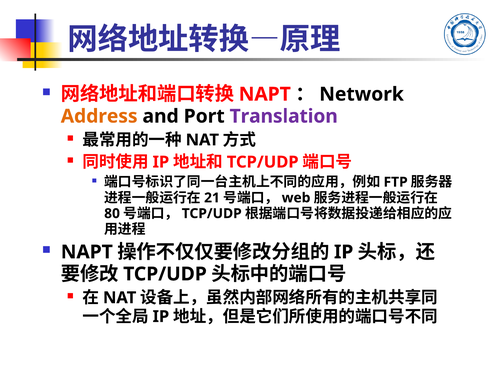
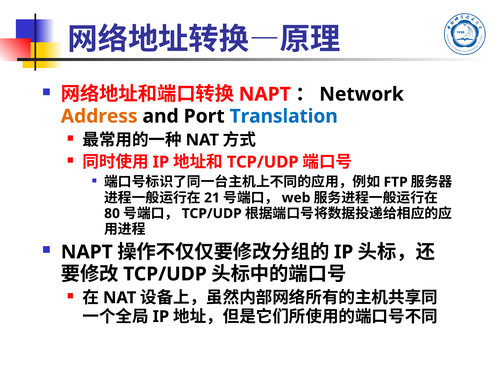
Translation colour: purple -> blue (284, 116)
